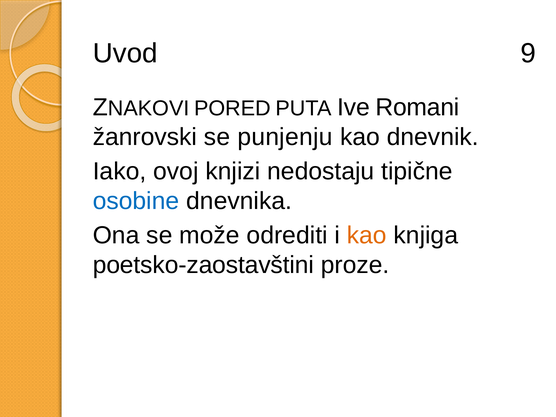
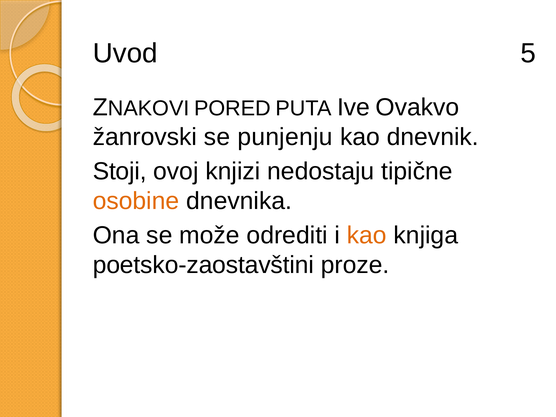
9: 9 -> 5 (528, 53)
Romani: Romani -> Ovakvo (417, 107)
Iako: Iako -> Stoji (120, 171)
osobine colour: blue -> orange (136, 201)
